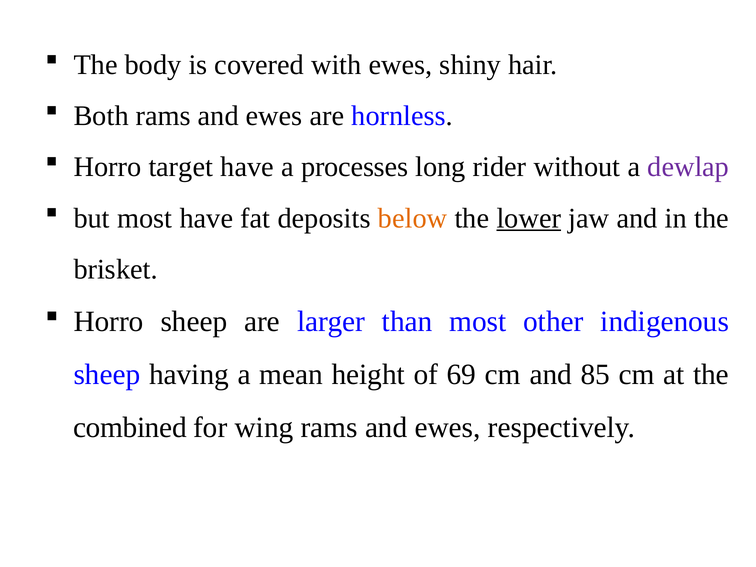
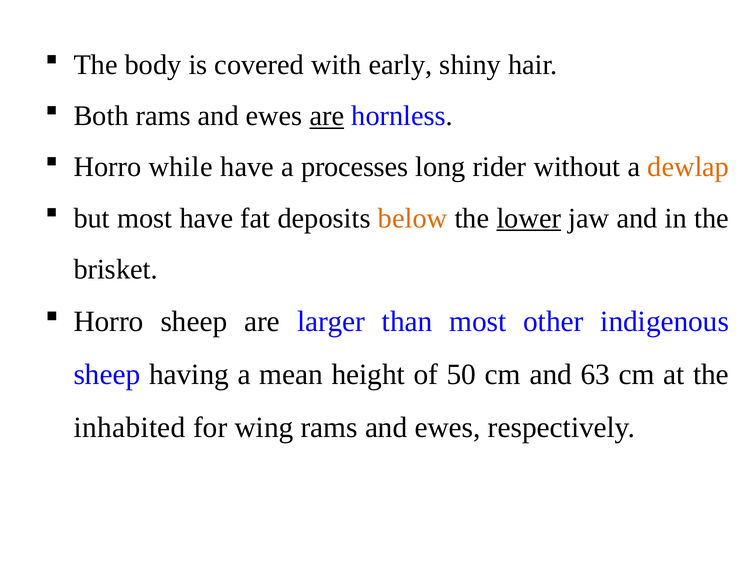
with ewes: ewes -> early (401, 65)
are underline: none -> present (327, 116)
target: target -> while (181, 167)
dewlap colour: purple -> orange (688, 167)
69: 69 -> 50 (461, 375)
85: 85 -> 63 (595, 375)
combined: combined -> inhabited (130, 428)
